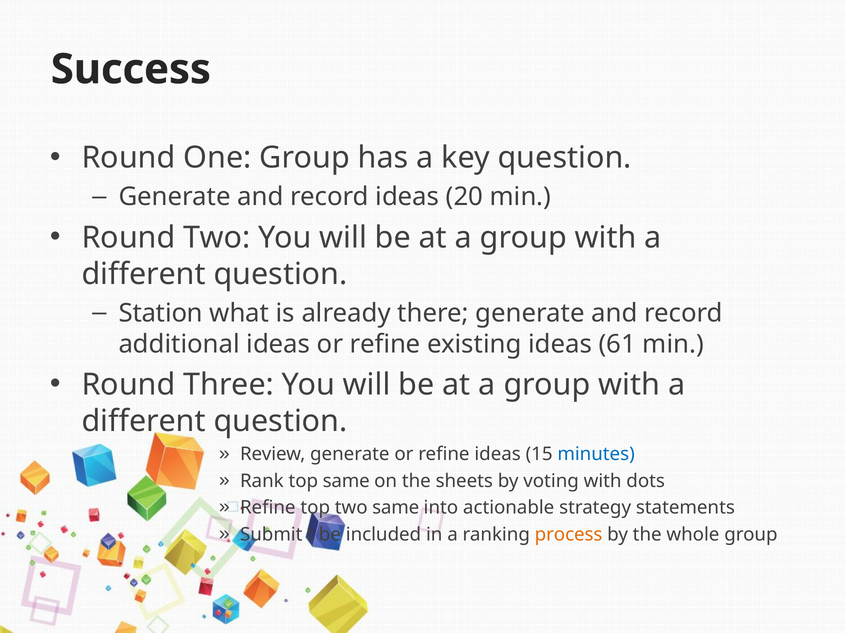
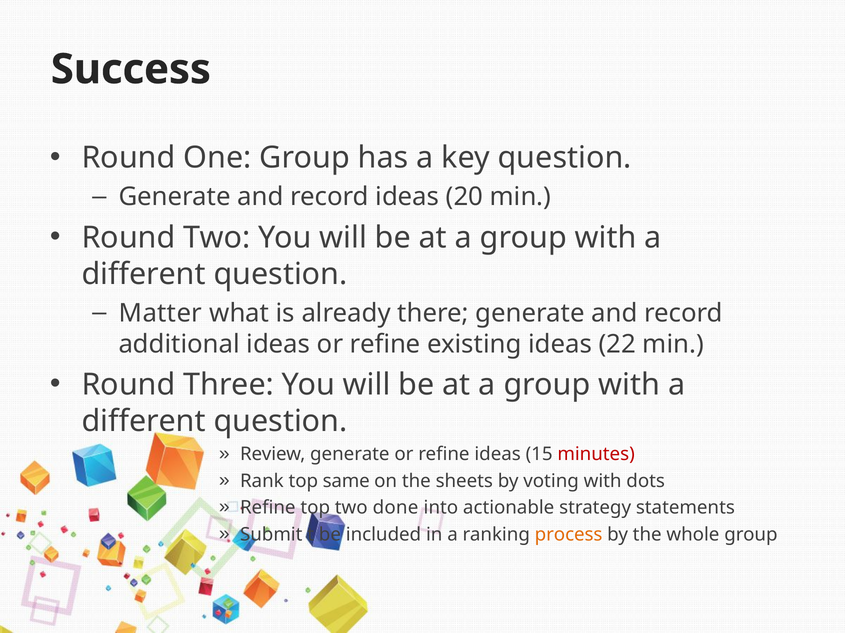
Station: Station -> Matter (160, 314)
61: 61 -> 22 (617, 345)
minutes colour: blue -> red (596, 455)
two same: same -> done (396, 508)
